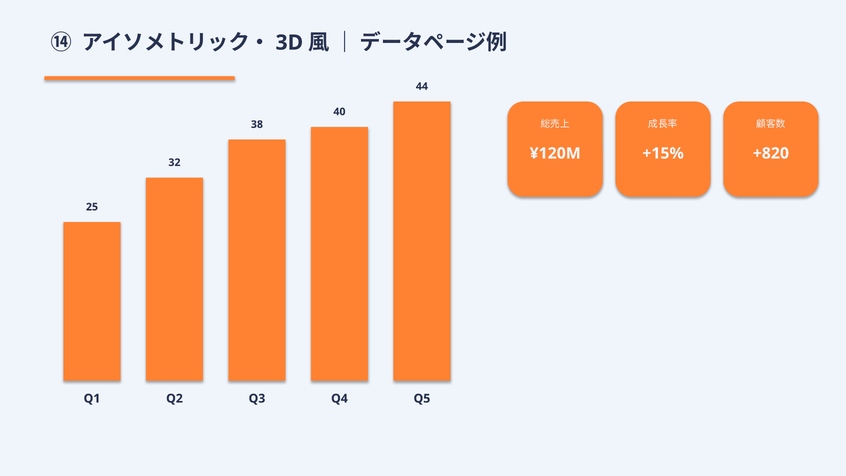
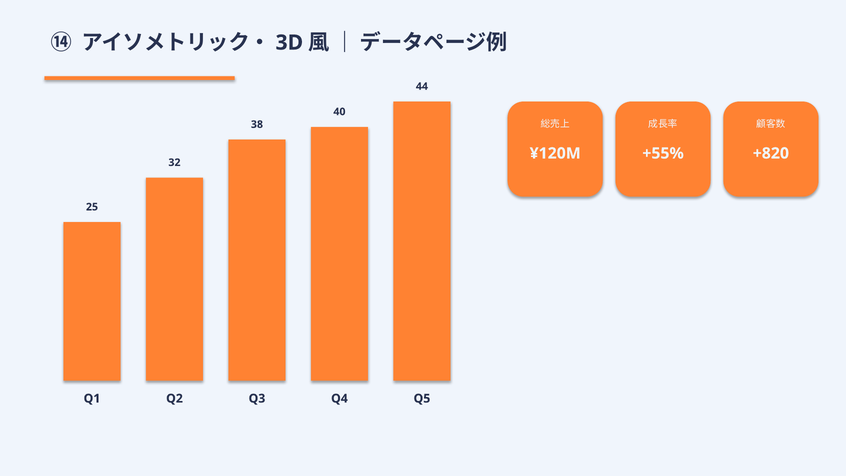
+15%: +15% -> +55% (663, 153)
